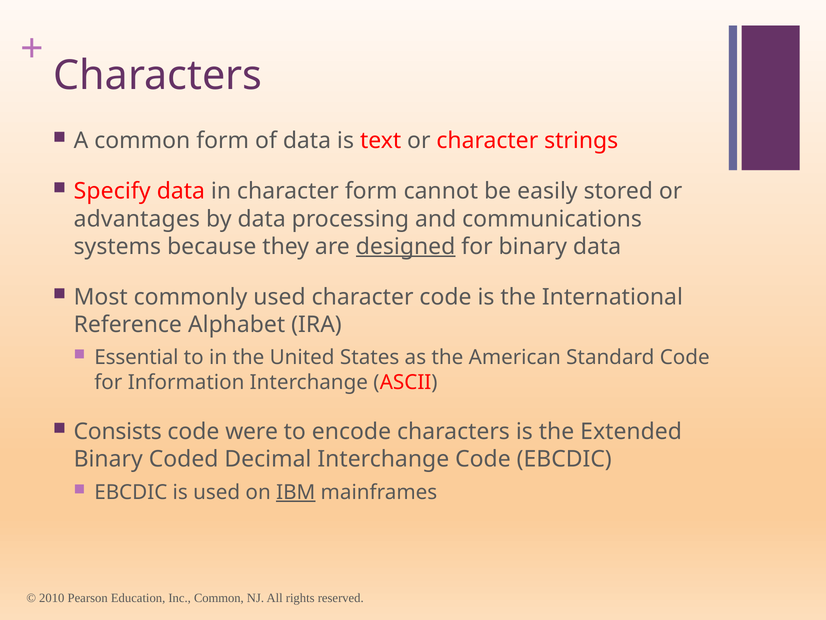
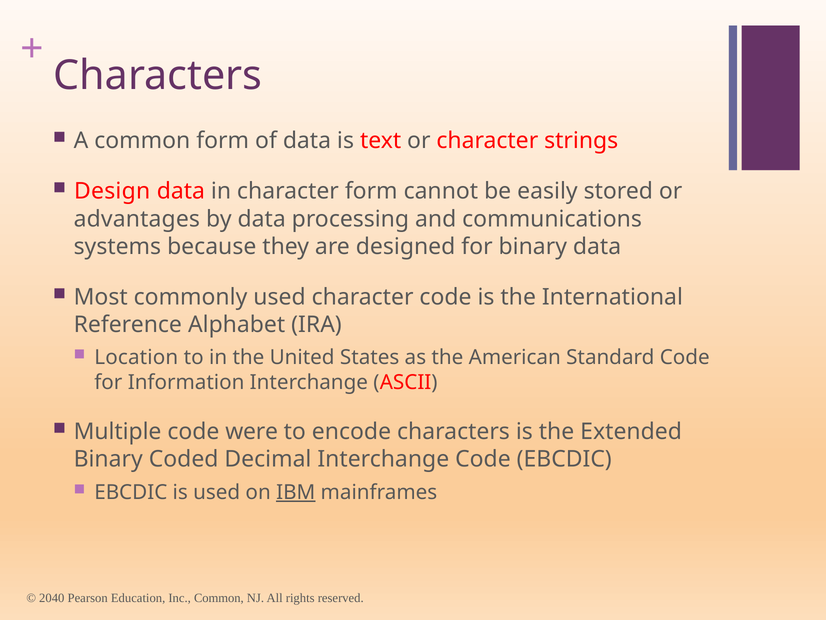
Specify: Specify -> Design (112, 191)
designed underline: present -> none (406, 246)
Essential: Essential -> Location (136, 357)
Consists: Consists -> Multiple (118, 431)
2010: 2010 -> 2040 (52, 598)
